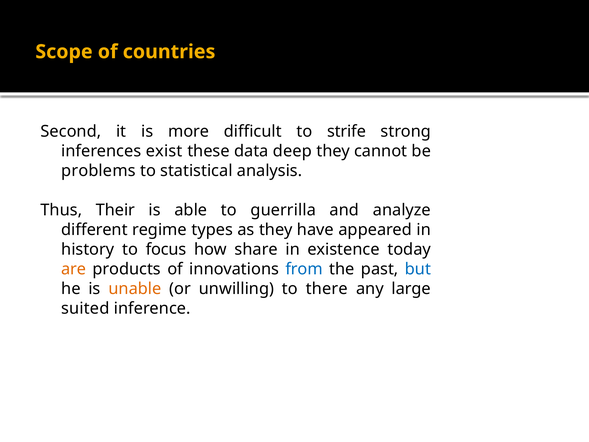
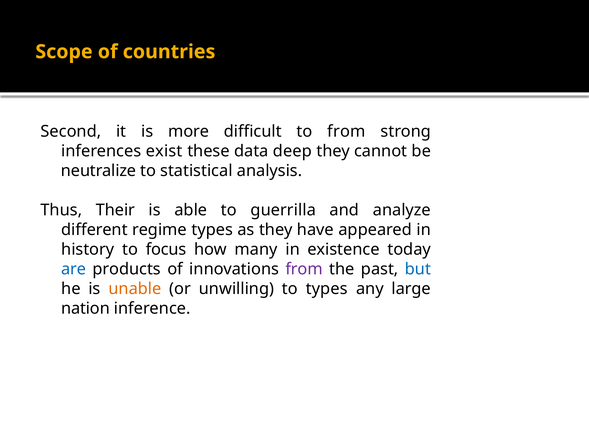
to strife: strife -> from (346, 131)
problems: problems -> neutralize (99, 171)
share: share -> many (256, 249)
are colour: orange -> blue (74, 269)
from colour: blue -> purple (304, 269)
to there: there -> types (327, 289)
suited: suited -> nation (86, 308)
